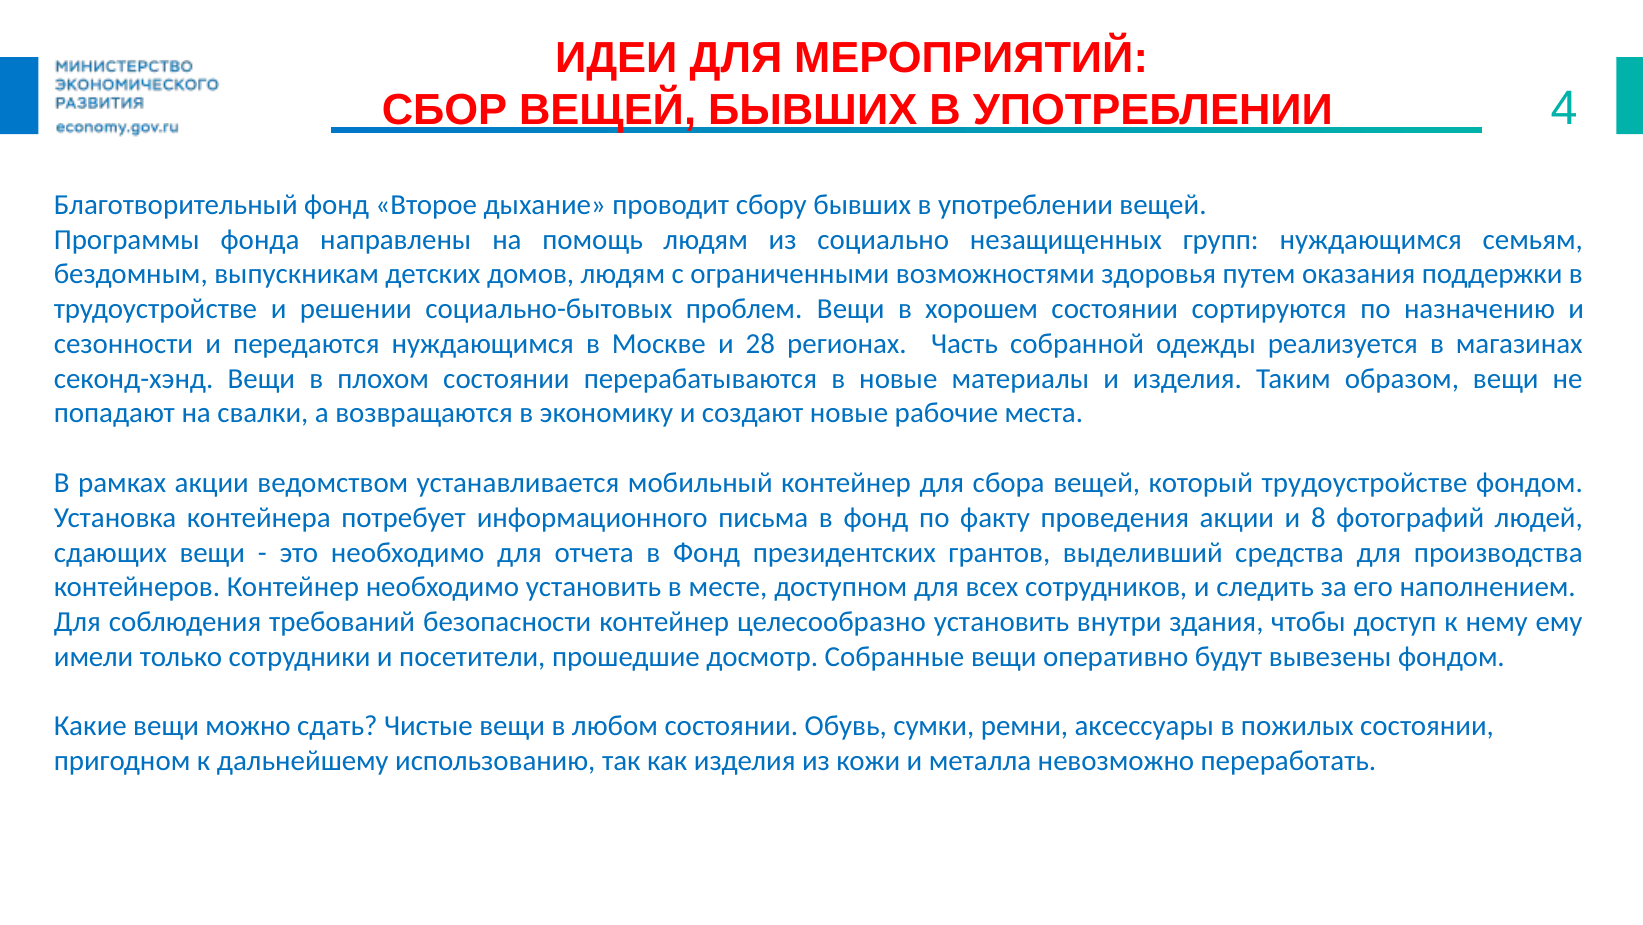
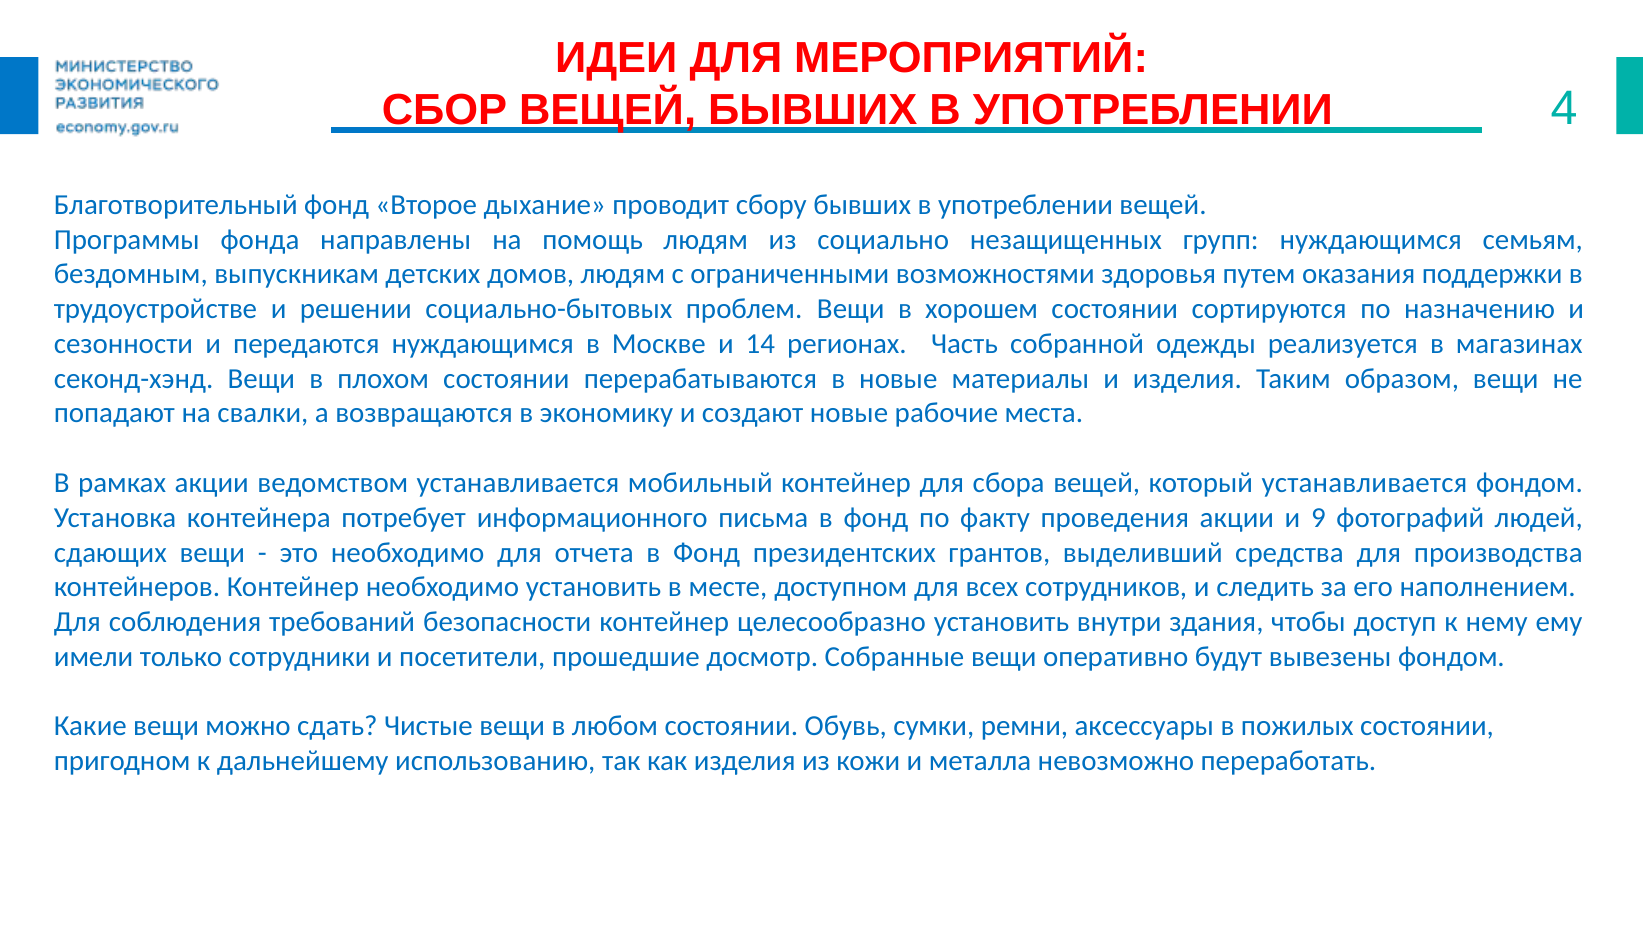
28: 28 -> 14 (760, 344)
который трудоустройстве: трудоустройстве -> устанавливается (1365, 483)
8: 8 -> 9 (1318, 518)
